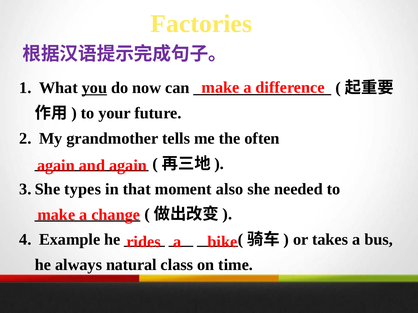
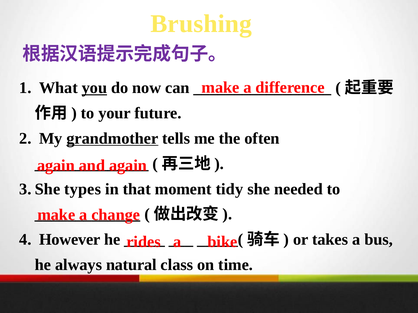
Factories: Factories -> Brushing (201, 24)
grandmother underline: none -> present (112, 139)
also: also -> tidy (230, 189)
Example: Example -> However (70, 240)
